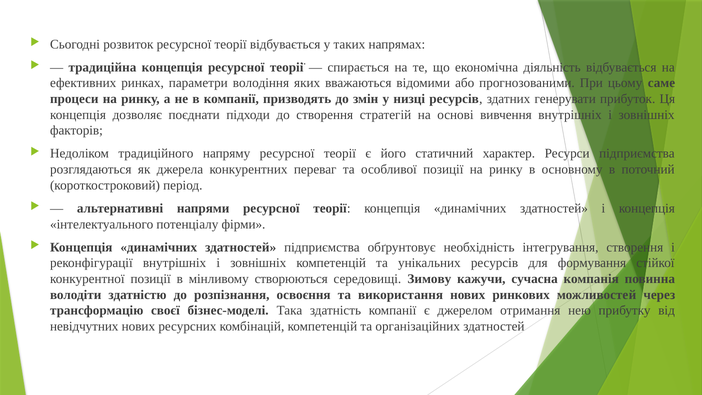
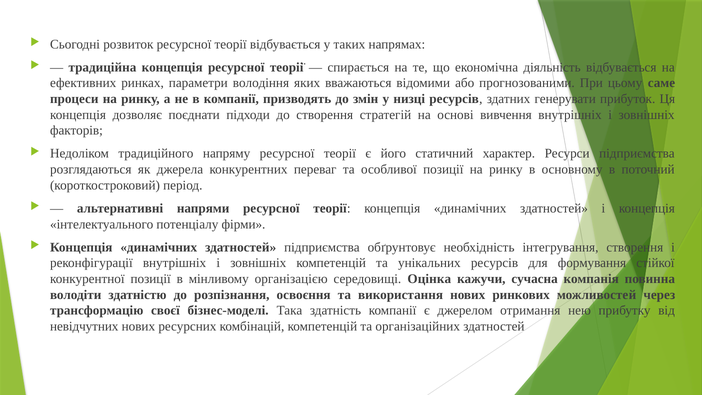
створюються: створюються -> організацією (291, 279)
Зимову: Зимову -> Оцінка (429, 279)
